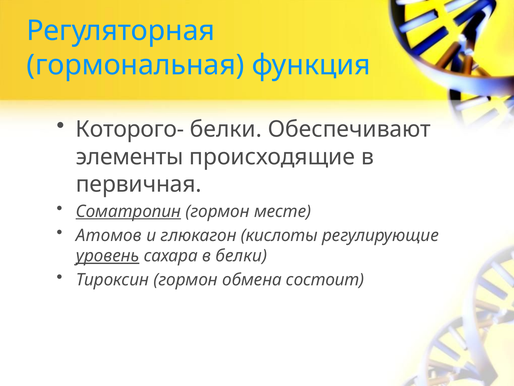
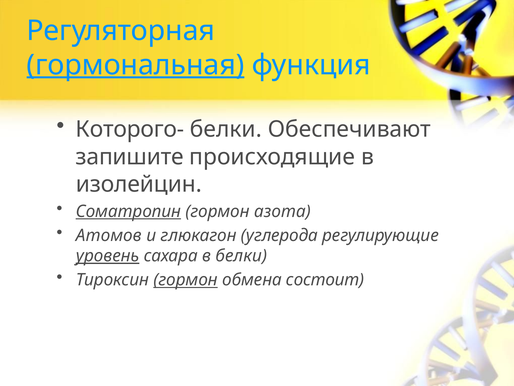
гормональная underline: none -> present (136, 65)
элементы: элементы -> запишите (130, 157)
первичная: первичная -> изолейцин (139, 184)
месте: месте -> азота (282, 211)
кислоты: кислоты -> углерода (279, 235)
гормон underline: none -> present (186, 280)
